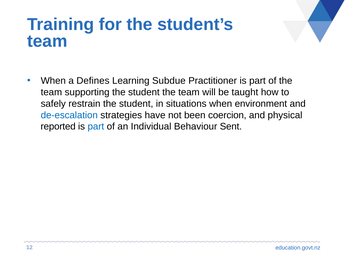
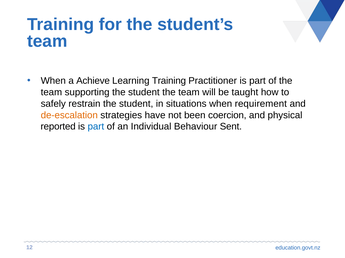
Defines: Defines -> Achieve (93, 81)
Learning Subdue: Subdue -> Training (169, 81)
environment: environment -> requirement (261, 104)
de-escalation colour: blue -> orange (69, 115)
